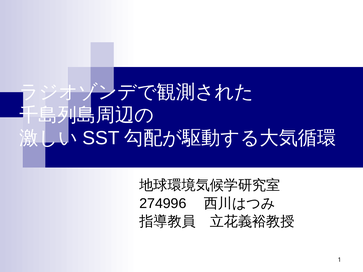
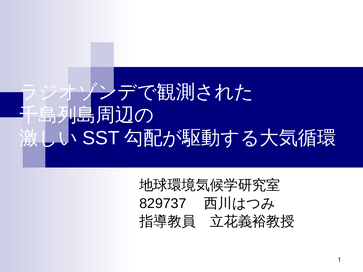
274996: 274996 -> 829737 (163, 204)
